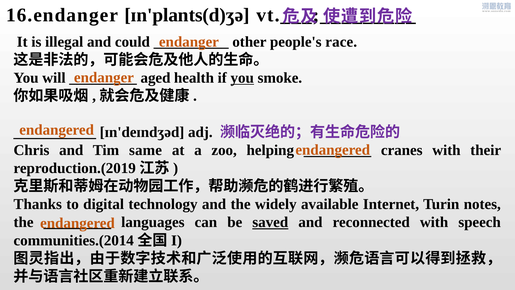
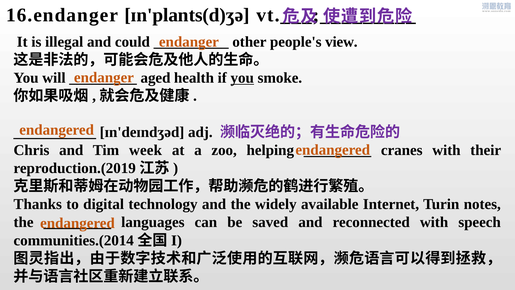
race: race -> view (341, 42)
same: same -> week (145, 150)
saved underline: present -> none (270, 222)
